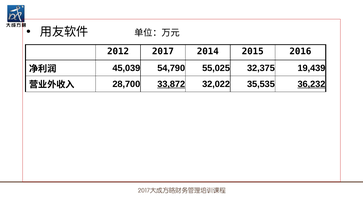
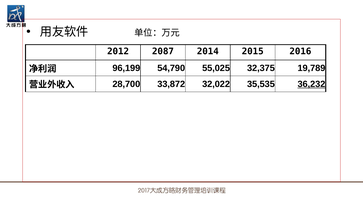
2017: 2017 -> 2087 (163, 51)
45,039: 45,039 -> 96,199 (126, 68)
19,439: 19,439 -> 19,789 (311, 68)
33,872 underline: present -> none (171, 84)
